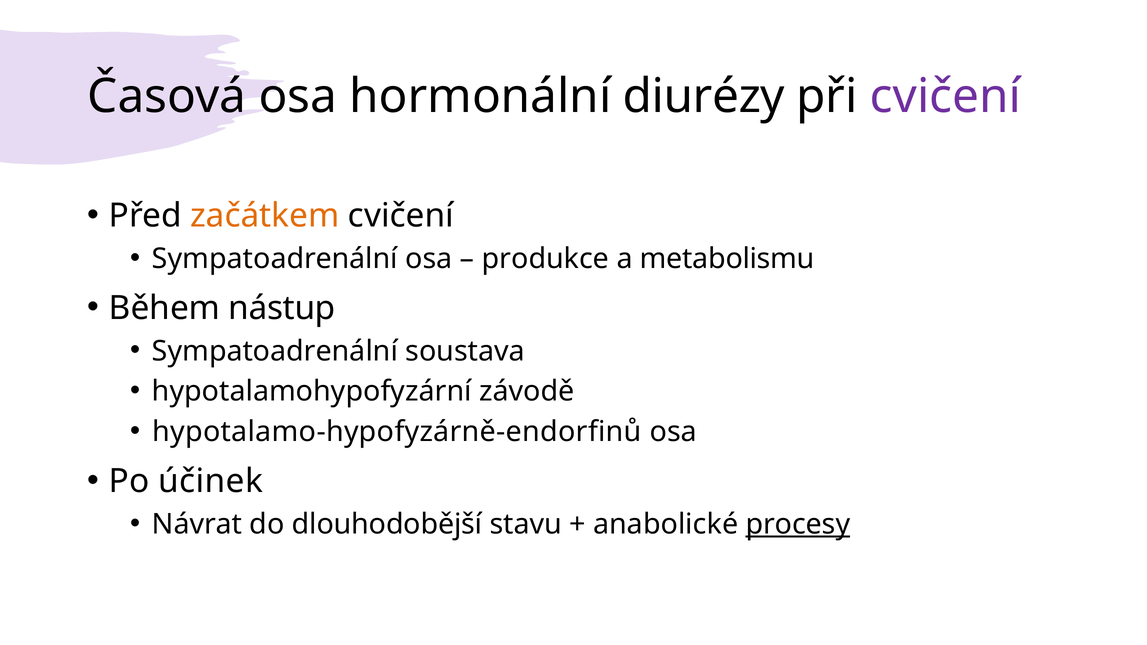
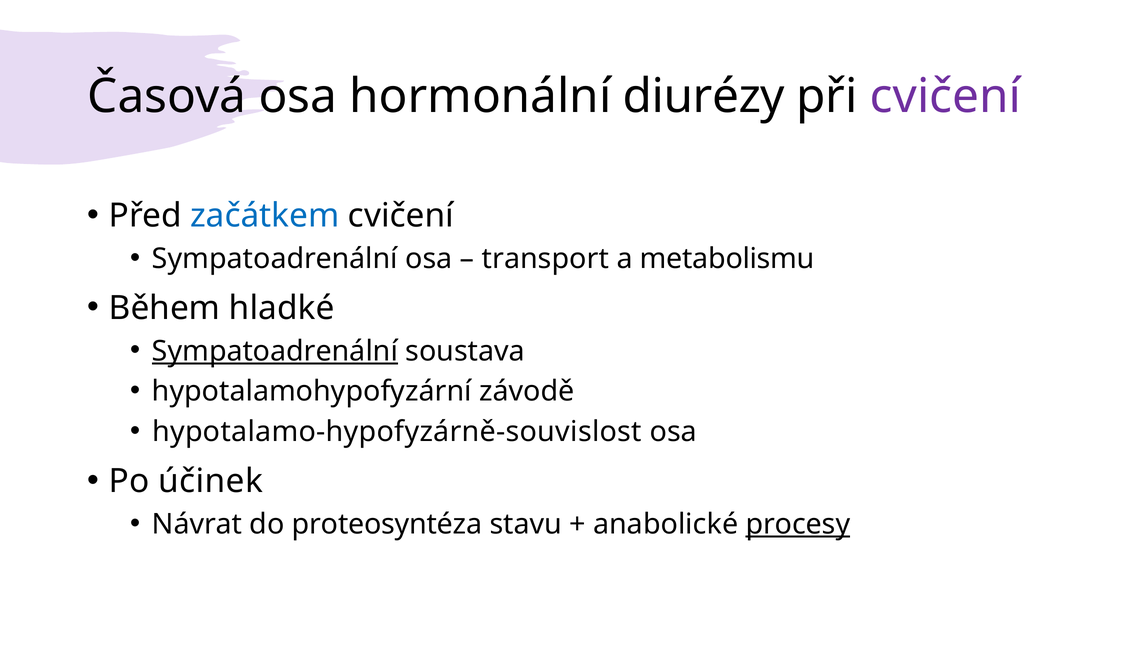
začátkem colour: orange -> blue (265, 216)
produkce: produkce -> transport (545, 259)
nástup: nástup -> hladké (282, 308)
Sympatoadrenální underline: none -> present (275, 351)
hypotalamo-hypofyzárně-endorfinů: hypotalamo-hypofyzárně-endorfinů -> hypotalamo-hypofyzárně-souvislost (397, 432)
dlouhodobější: dlouhodobější -> proteosyntéza (387, 524)
